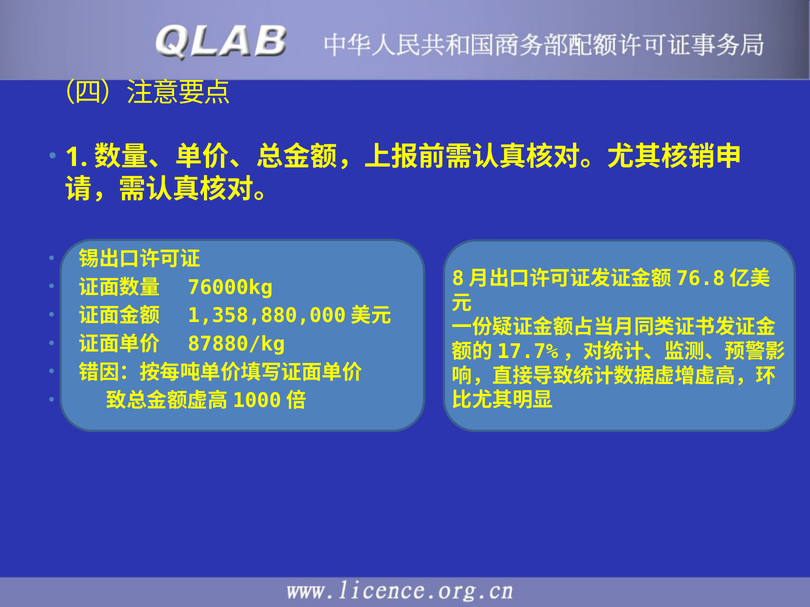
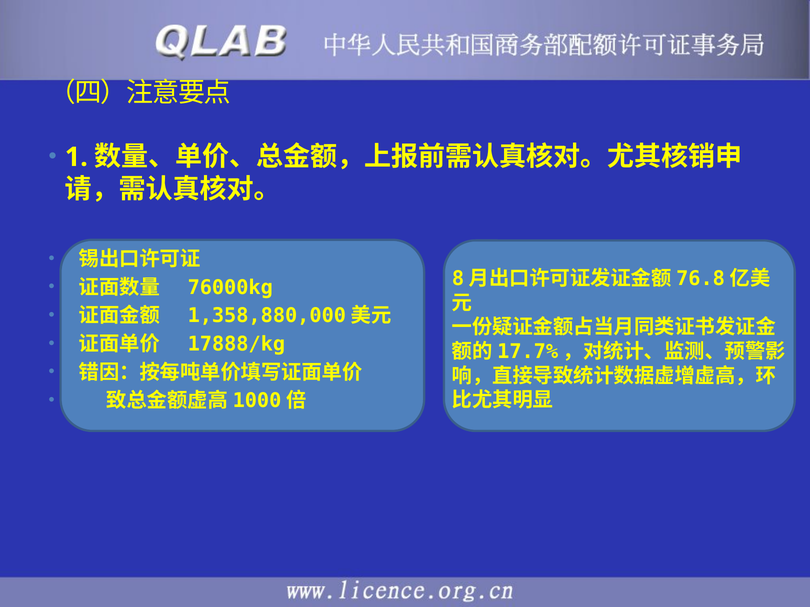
87880/kg: 87880/kg -> 17888/kg (236, 344)
